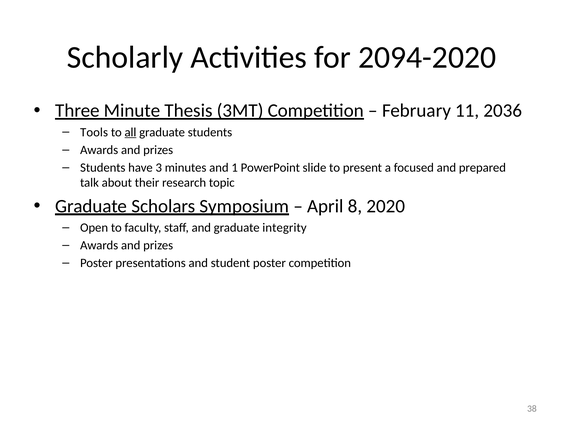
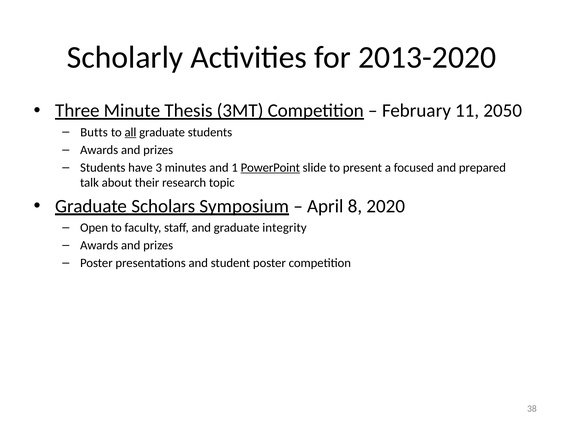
2094-2020: 2094-2020 -> 2013-2020 (427, 57)
2036: 2036 -> 2050 (503, 111)
Tools: Tools -> Butts (94, 132)
PowerPoint underline: none -> present (270, 168)
